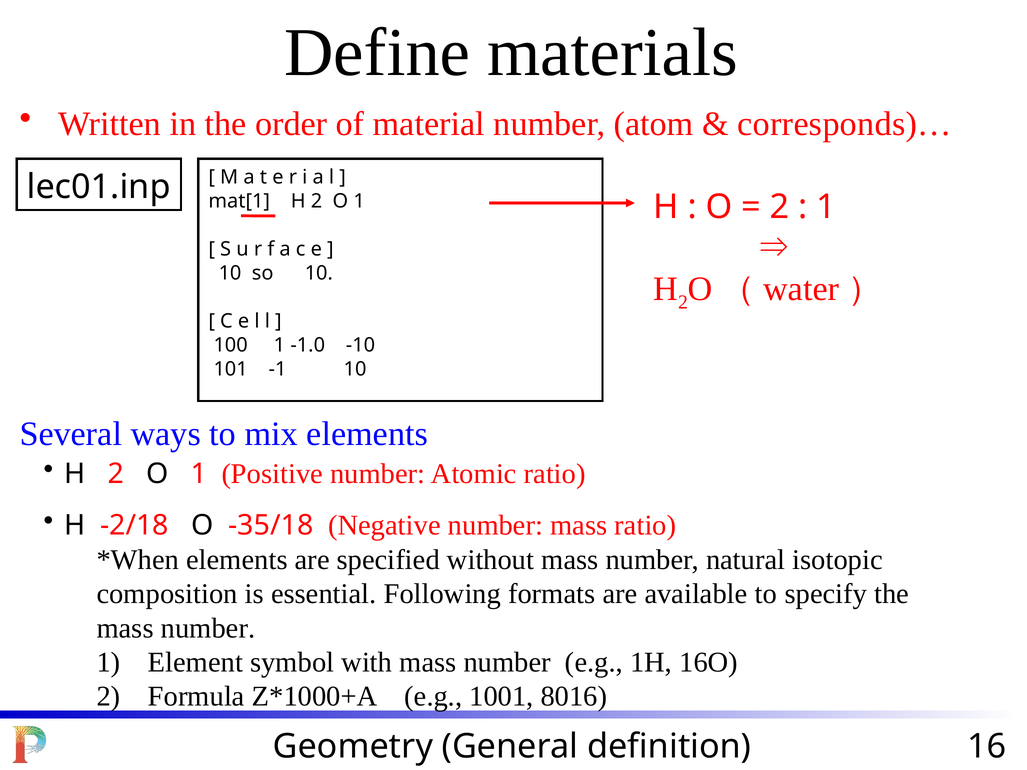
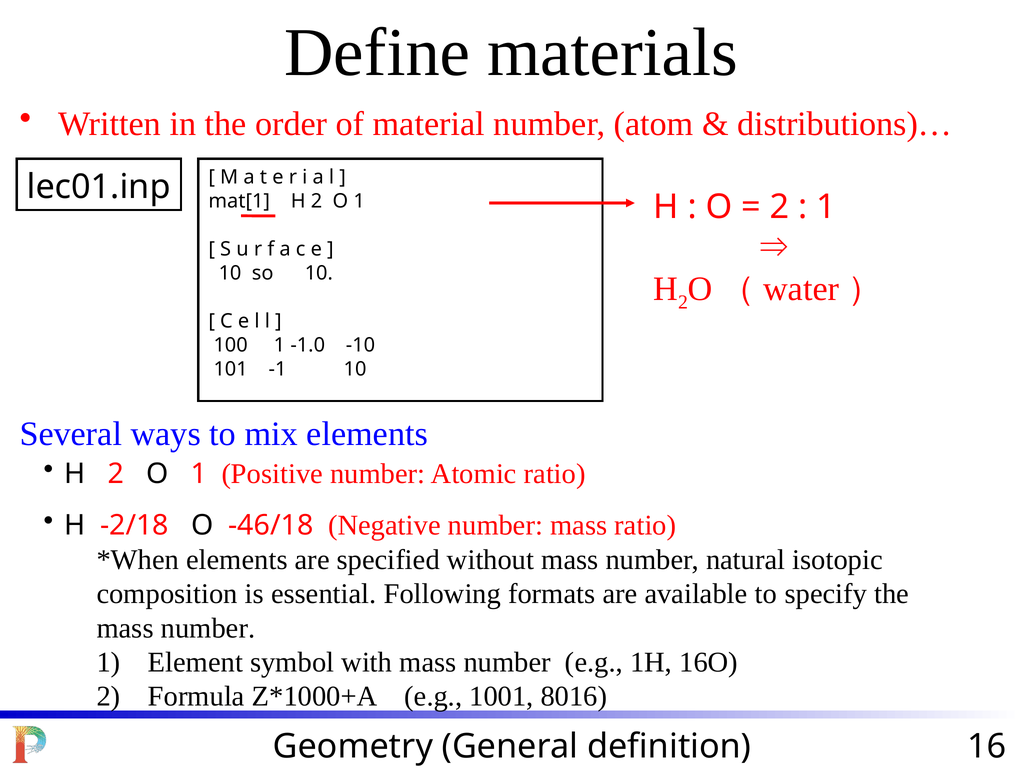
corresponds)…: corresponds)… -> distributions)… (845, 124)
-35/18: -35/18 -> -46/18 (271, 526)
